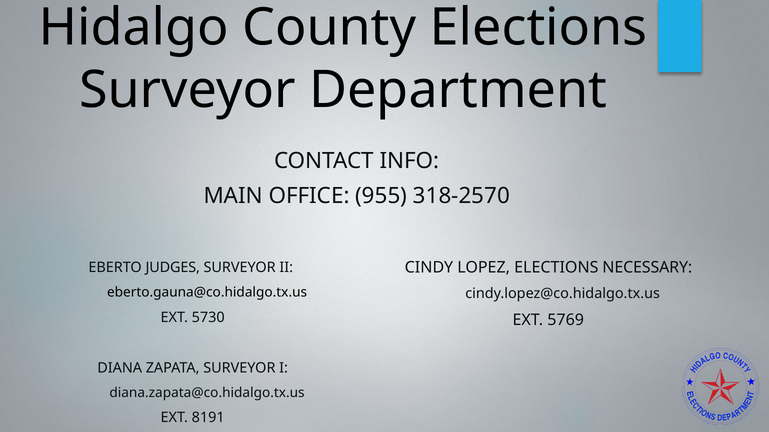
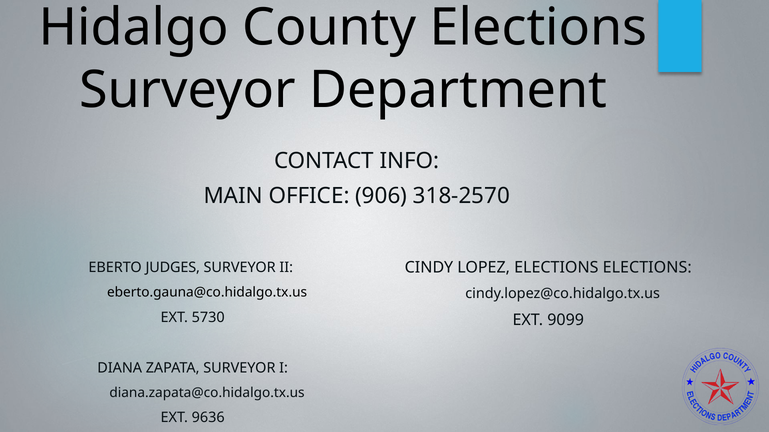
955: 955 -> 906 (381, 196)
ELECTIONS NECESSARY: NECESSARY -> ELECTIONS (647, 268)
5769: 5769 -> 9099 (566, 321)
8191: 8191 -> 9636 (208, 418)
